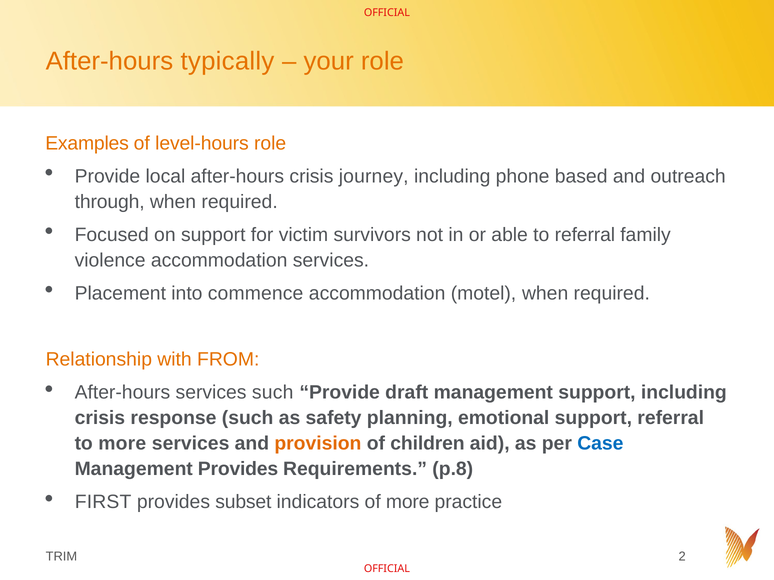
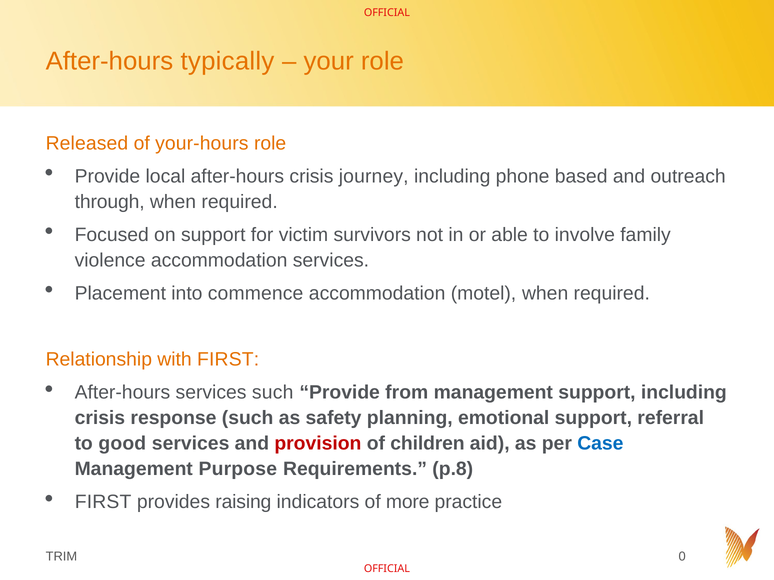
Examples: Examples -> Released (87, 143)
level-hours: level-hours -> your-hours (202, 143)
to referral: referral -> involve (585, 235)
with FROM: FROM -> FIRST (228, 360)
draft: draft -> from (407, 393)
to more: more -> good (122, 444)
provision colour: orange -> red (318, 444)
Management Provides: Provides -> Purpose (238, 469)
subset: subset -> raising (243, 502)
2: 2 -> 0 (682, 557)
